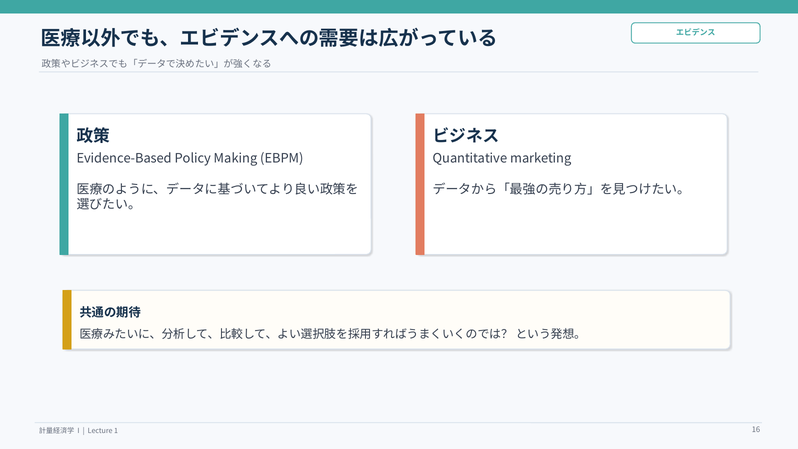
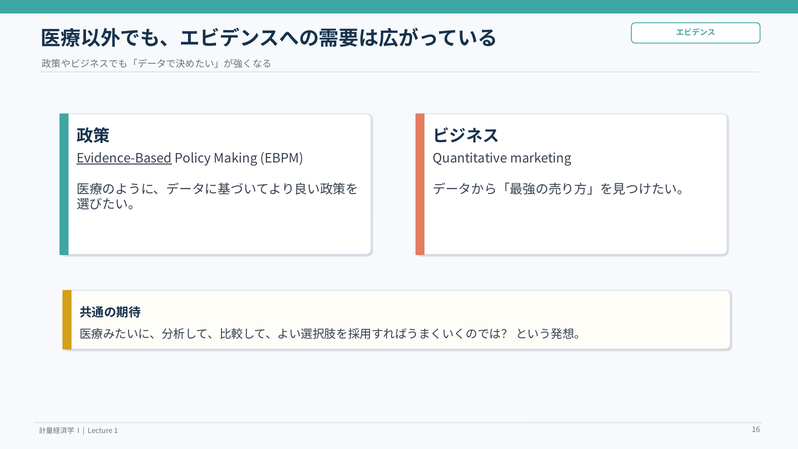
Evidence-Based underline: none -> present (124, 158)
